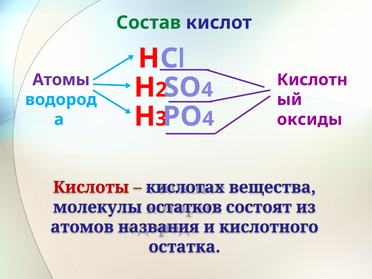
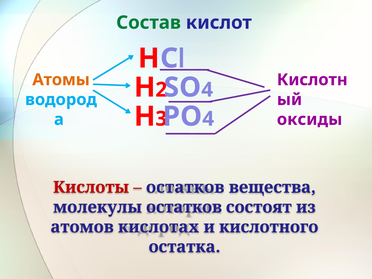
Атомы colour: purple -> orange (61, 80)
кислотах: кислотах -> остатков (185, 187)
названия: названия -> кислотах (159, 227)
